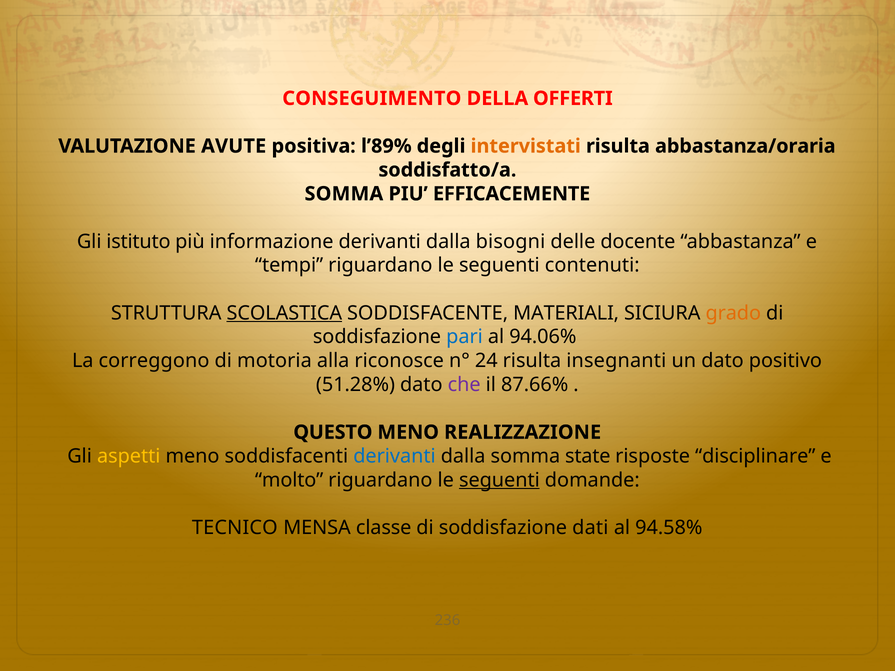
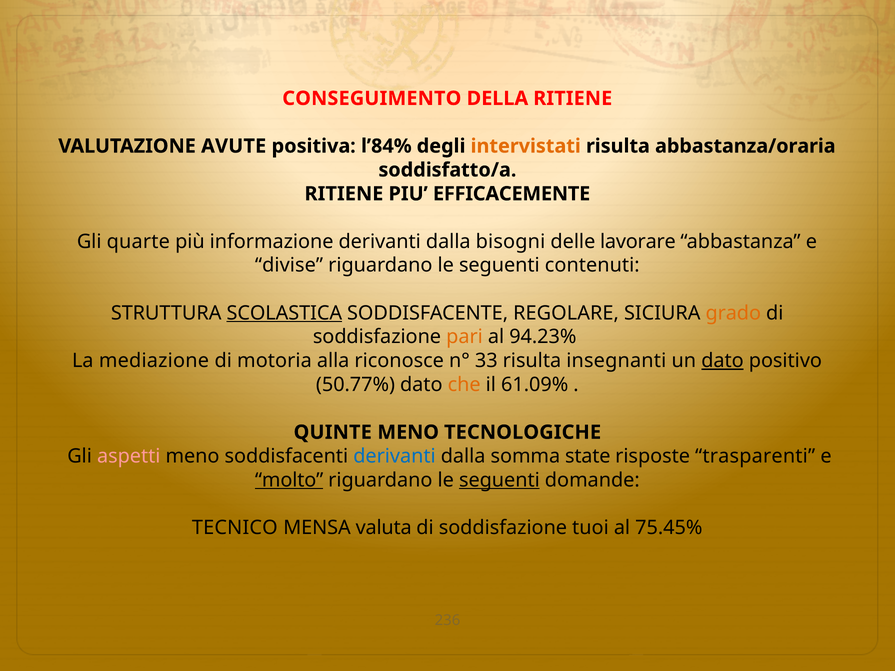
DELLA OFFERTI: OFFERTI -> RITIENE (573, 98)
l’89%: l’89% -> l’84% (386, 146)
SOMMA: SOMMA -> RITIENE (344, 194)
istituto: istituto -> quarte (138, 242)
docente: docente -> lavorare (638, 242)
tempi: tempi -> divise (289, 265)
MATERIALI: MATERIALI -> REGOLARE (566, 313)
pari colour: blue -> orange (465, 337)
94.06%: 94.06% -> 94.23% (543, 337)
correggono: correggono -> mediazione (154, 361)
24: 24 -> 33 (486, 361)
dato underline: none -> present (723, 361)
51.28%: 51.28% -> 50.77% (355, 385)
che colour: purple -> orange (464, 385)
87.66%: 87.66% -> 61.09% (535, 385)
QUESTO: QUESTO -> QUINTE (333, 432)
REALIZZAZIONE: REALIZZAZIONE -> TECNOLOGICHE (523, 432)
aspetti colour: yellow -> pink (129, 456)
disciplinare: disciplinare -> trasparenti (755, 456)
molto underline: none -> present (289, 480)
classe: classe -> valuta (384, 528)
dati: dati -> tuoi (590, 528)
94.58%: 94.58% -> 75.45% (669, 528)
